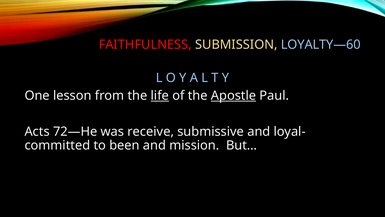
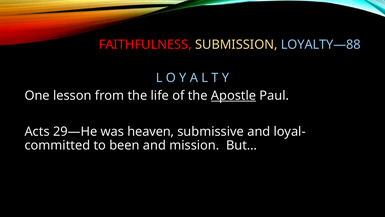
LOYALTY—60: LOYALTY—60 -> LOYALTY—88 (321, 44)
life underline: present -> none (160, 95)
72—He: 72—He -> 29—He (75, 131)
receive: receive -> heaven (151, 131)
